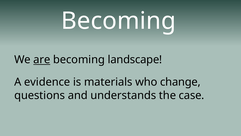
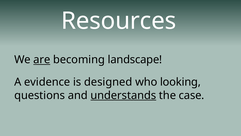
Becoming: Becoming -> Resources (119, 21)
materials: materials -> designed (108, 82)
change: change -> looking (180, 82)
understands underline: none -> present (123, 95)
